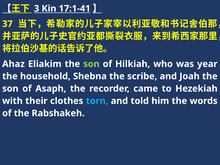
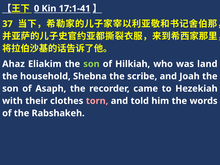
3: 3 -> 0 (37, 9)
year: year -> land (207, 64)
torn colour: light blue -> pink (97, 101)
